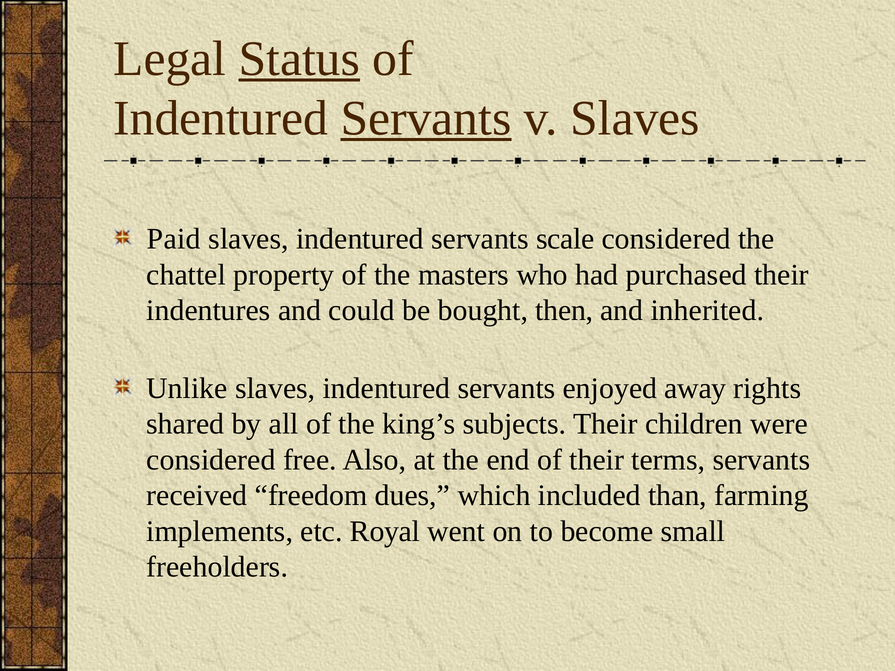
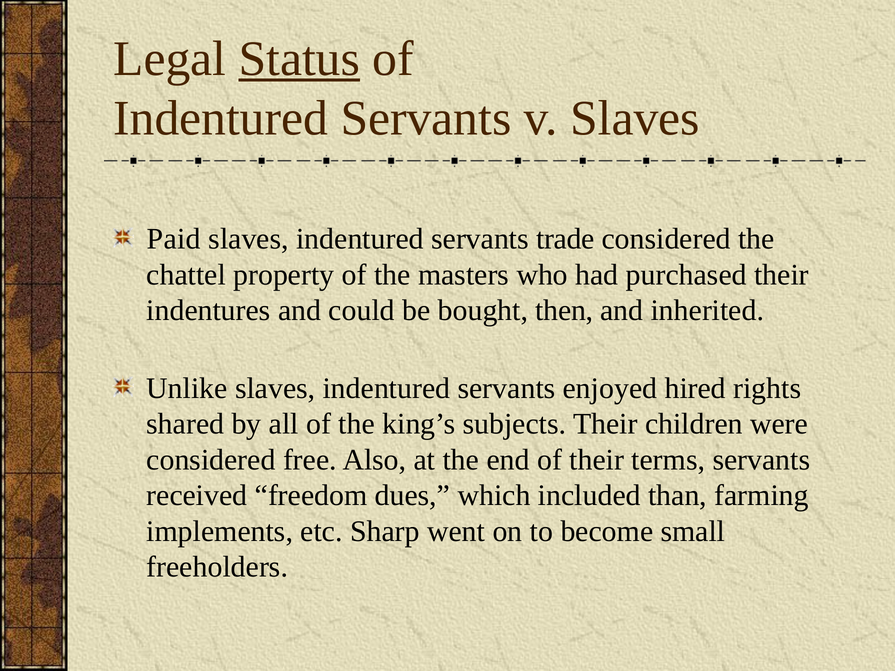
Servants underline: present -> none (426, 118)
scale: scale -> trade (565, 239)
away: away -> hired (695, 388)
Royal: Royal -> Sharp (385, 532)
